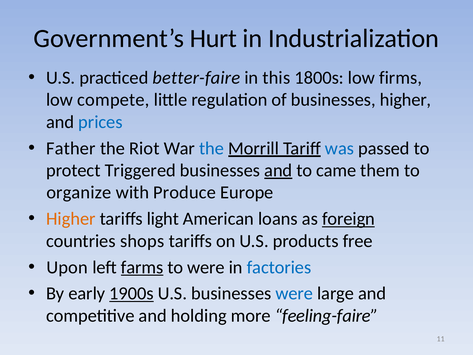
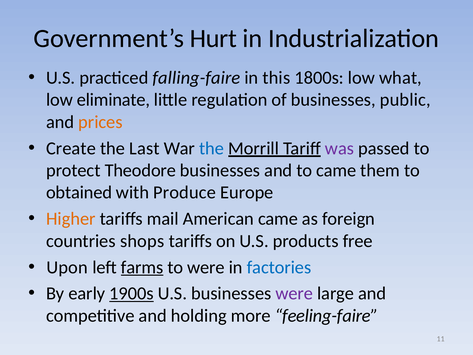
better-faire: better-faire -> falling-faire (196, 78)
firms: firms -> what (400, 78)
compete: compete -> eliminate (114, 100)
businesses higher: higher -> public (405, 100)
prices colour: blue -> orange (100, 122)
Father: Father -> Create (71, 148)
Riot: Riot -> Last (144, 148)
was colour: blue -> purple (339, 148)
Triggered: Triggered -> Theodore (140, 170)
and underline: present -> none (278, 170)
organize: organize -> obtained (79, 192)
light: light -> mail (163, 219)
American loans: loans -> came (278, 219)
foreign underline: present -> none (348, 219)
were colour: blue -> purple (294, 293)
